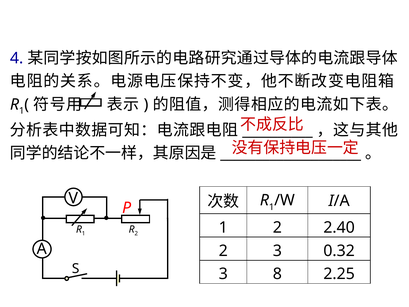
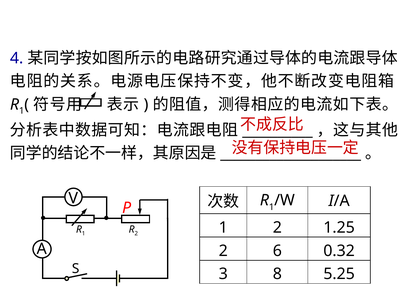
2.40: 2.40 -> 1.25 (339, 227)
2 3: 3 -> 6 (277, 251)
2.25: 2.25 -> 5.25 (339, 274)
